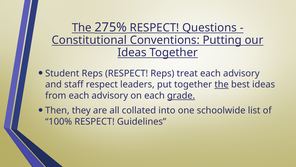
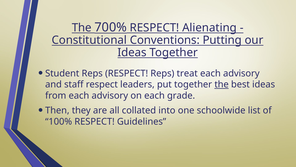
275%: 275% -> 700% (111, 27)
Questions: Questions -> Alienating (210, 28)
grade underline: present -> none (181, 95)
